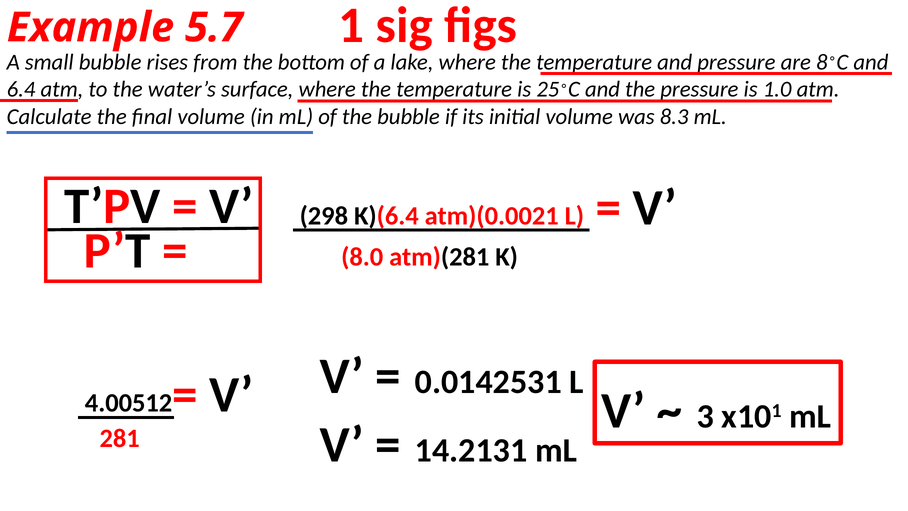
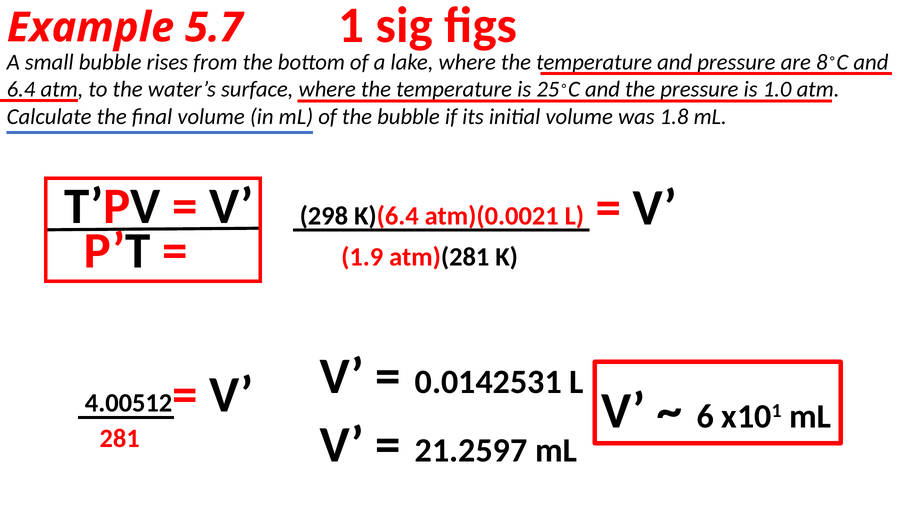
8.3: 8.3 -> 1.8 (674, 117)
8.0: 8.0 -> 1.9 (362, 257)
3: 3 -> 6 (705, 416)
14.2131: 14.2131 -> 21.2597 (471, 450)
